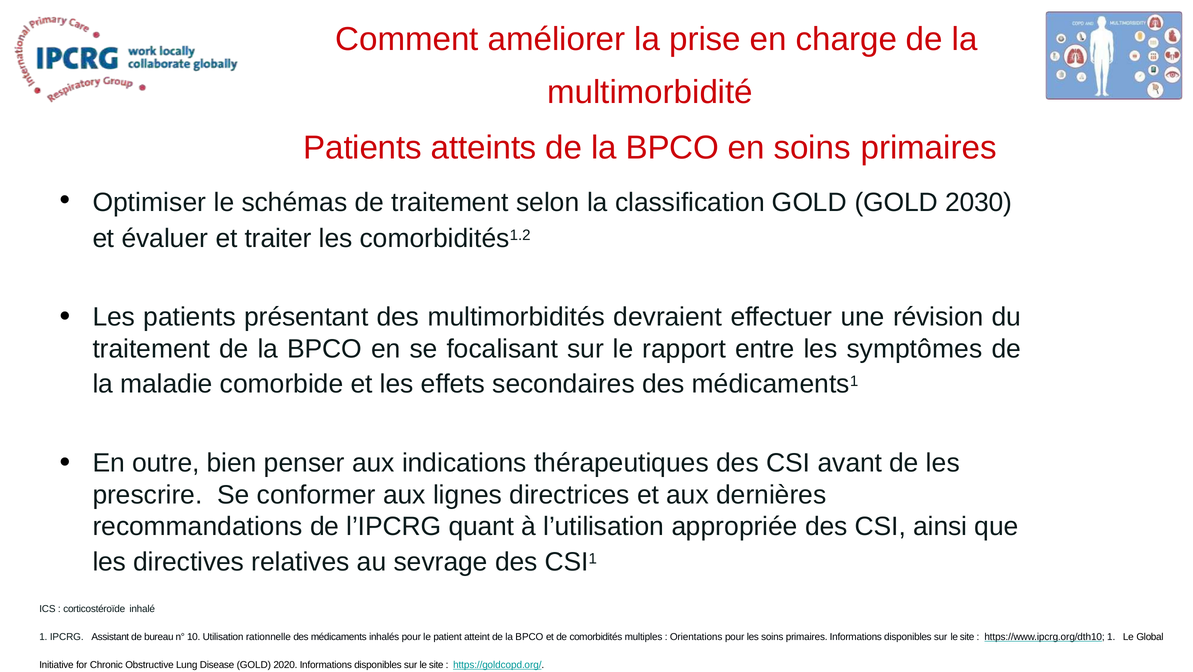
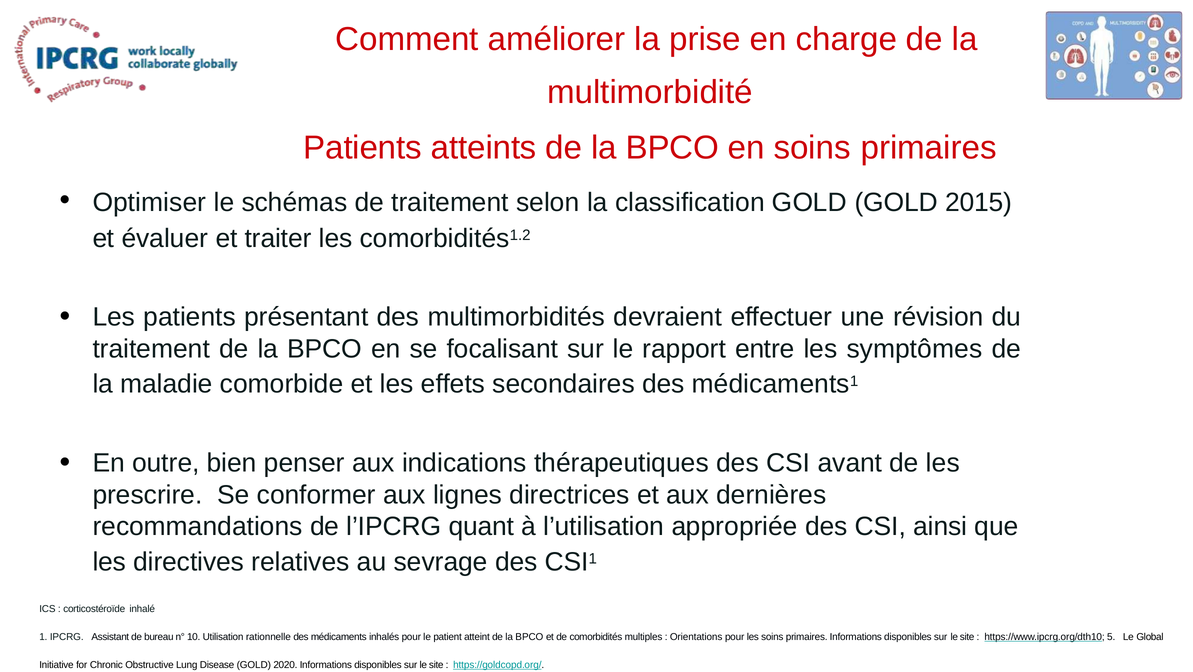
2030: 2030 -> 2015 (979, 202)
https://www.ipcrg.org/dth10 1: 1 -> 5 (1111, 637)
